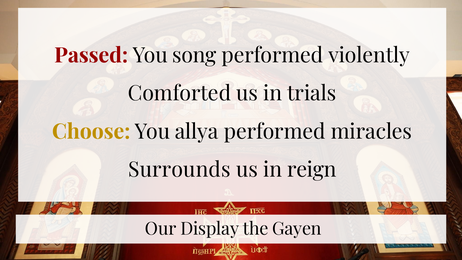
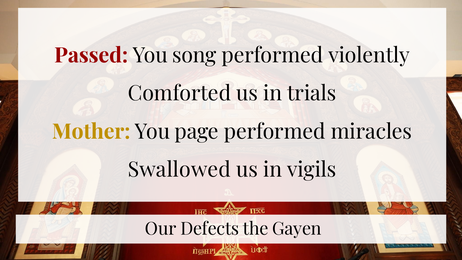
Choose: Choose -> Mother (91, 132)
allya: allya -> page (197, 132)
Surrounds: Surrounds -> Swallowed (179, 170)
reign: reign -> vigils (312, 170)
Display: Display -> Defects (210, 229)
